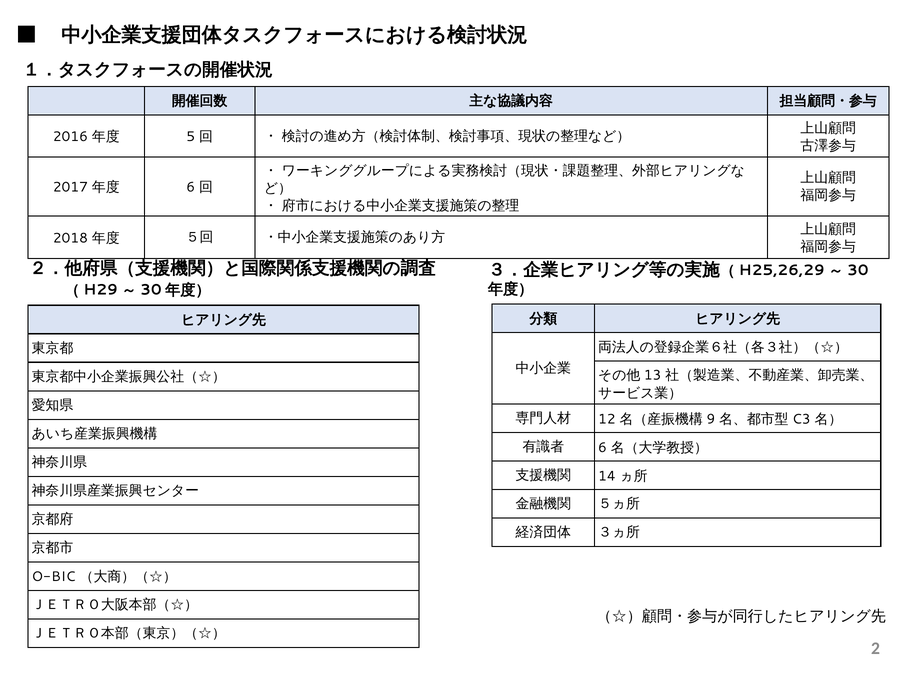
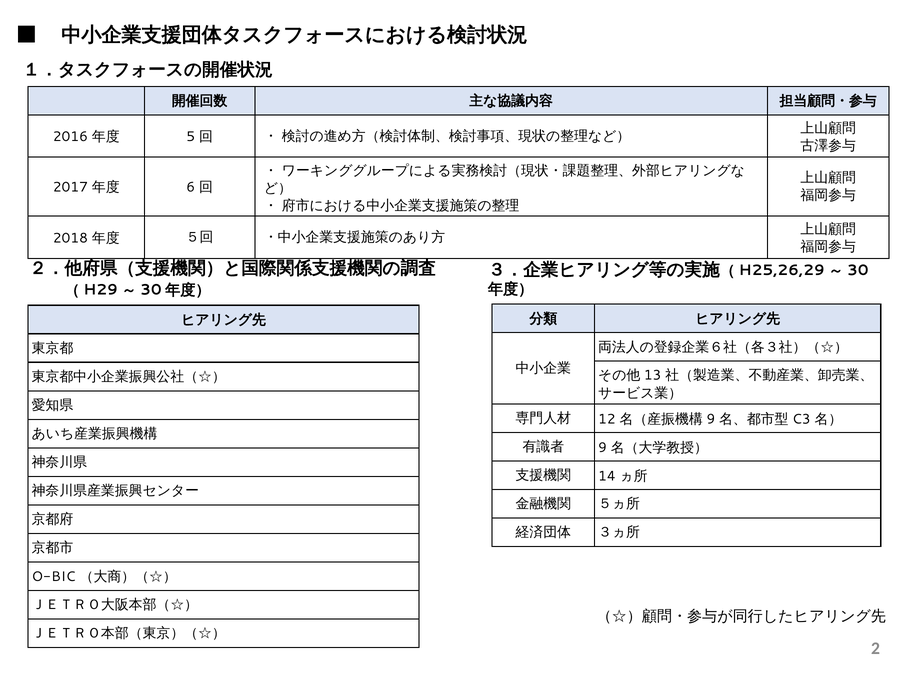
6: 6 -> 9 (602, 448)
